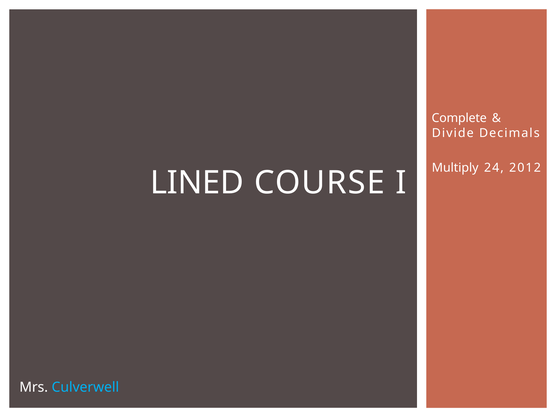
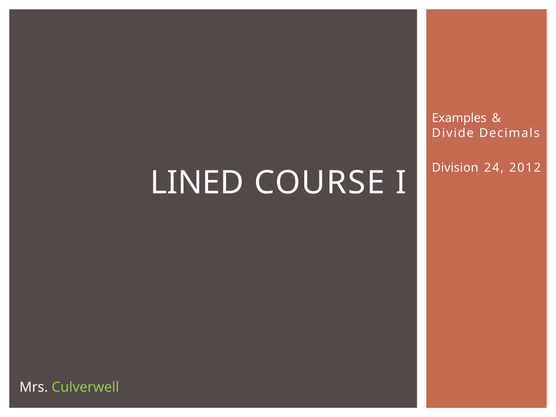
Complete: Complete -> Examples (459, 118)
Multiply: Multiply -> Division (455, 168)
Culverwell colour: light blue -> light green (85, 387)
